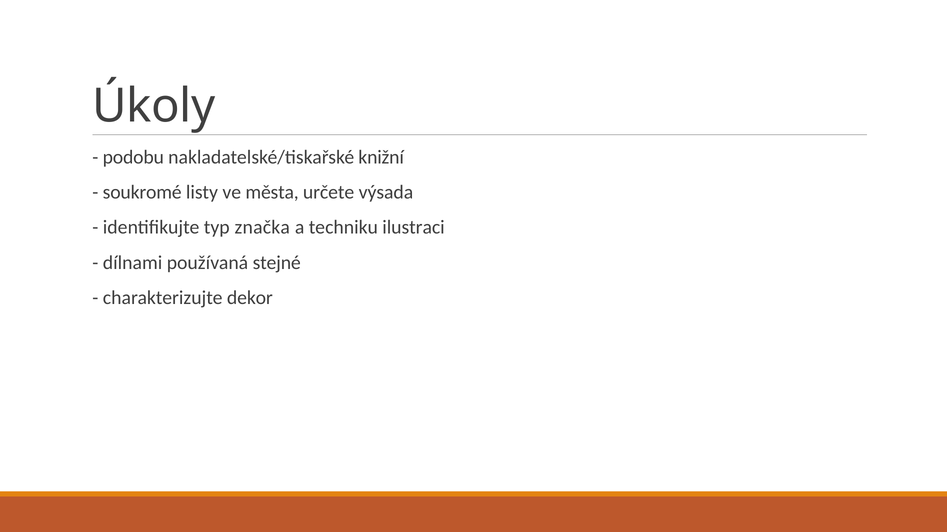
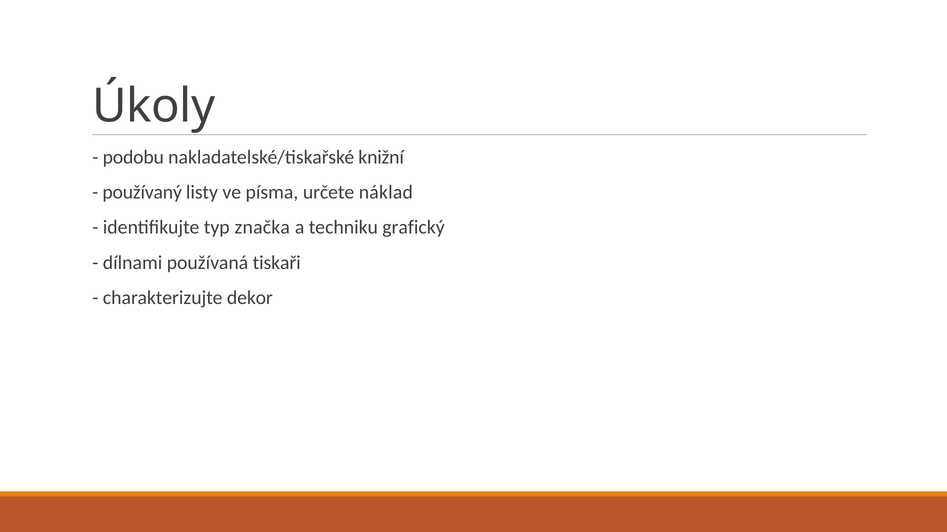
soukromé: soukromé -> používaný (142, 193)
města: města -> písma (272, 193)
výsada: výsada -> náklad (386, 193)
ilustraci: ilustraci -> grafický (414, 228)
stejné: stejné -> tiskaři (277, 263)
